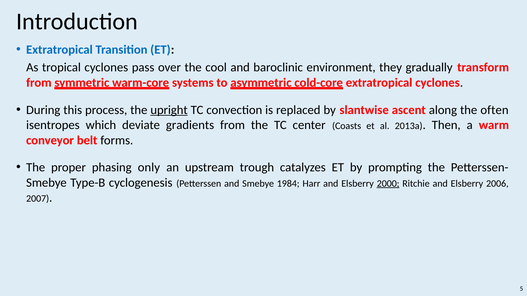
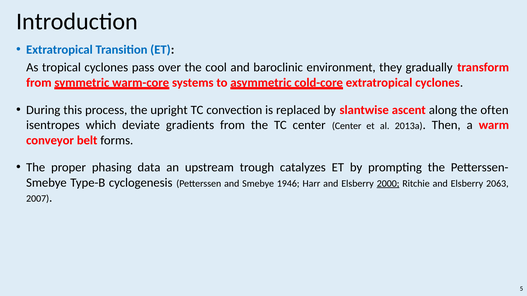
upright underline: present -> none (169, 110)
center Coasts: Coasts -> Center (347, 126)
only: only -> data (149, 168)
1984: 1984 -> 1946 (288, 184)
2006: 2006 -> 2063 (497, 184)
